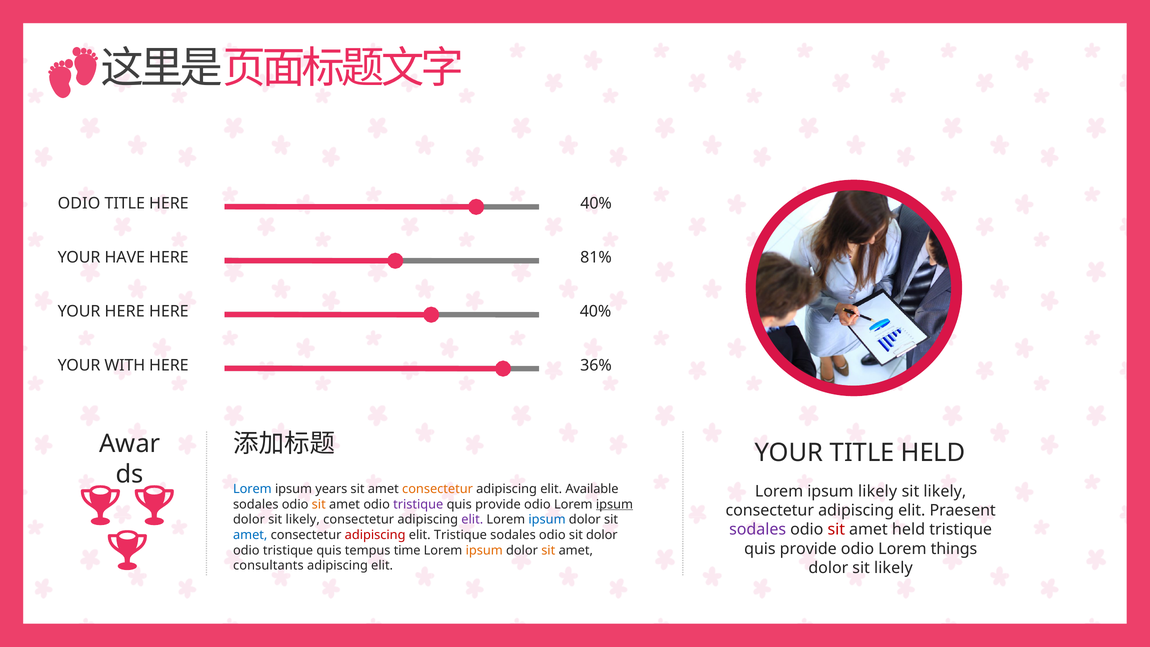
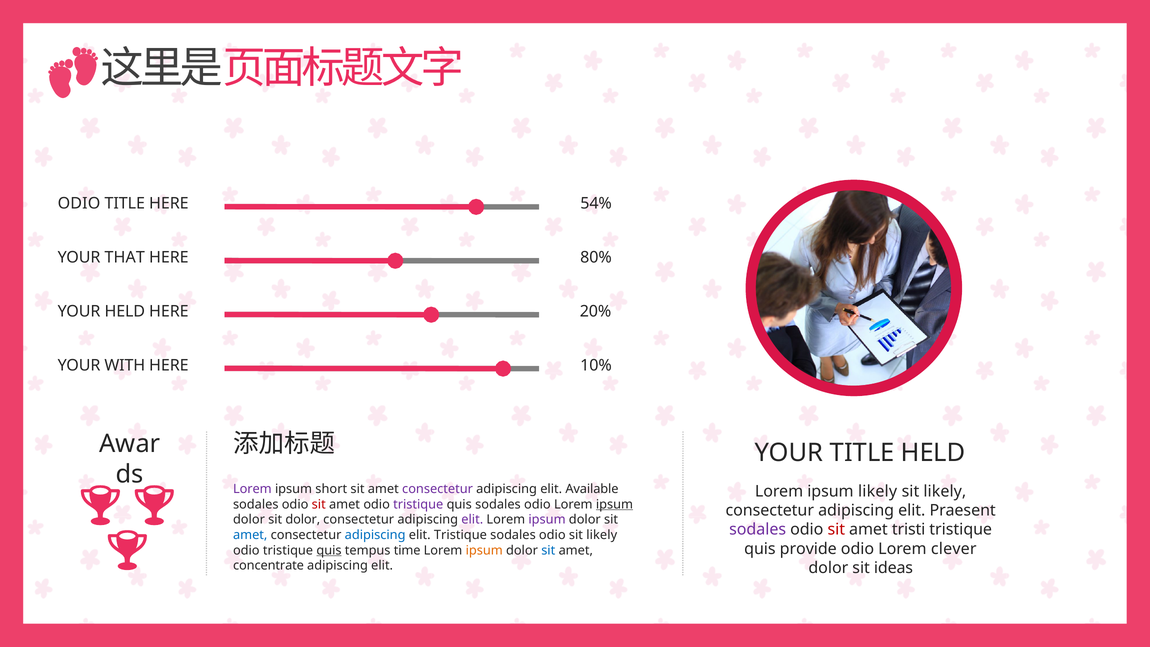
TITLE HERE 40%: 40% -> 54% (596, 204)
HAVE: HAVE -> THAT (125, 258)
81%: 81% -> 80% (596, 258)
YOUR HERE: HERE -> HELD (125, 311)
40%: 40% -> 20% (596, 311)
36%: 36% -> 10% (596, 365)
Lorem colour: blue -> purple (252, 489)
years: years -> short (331, 489)
consectetur colour: orange -> purple (438, 489)
sit colour: orange -> red (319, 504)
provide: provide -> sodales (498, 504)
likely: likely -> dolor (303, 520)
ipsum colour: blue -> purple (547, 520)
amet held: held -> tristi (909, 529)
adipiscing colour: red -> blue (375, 535)
odio sit dolor: dolor -> likely (602, 535)
things: things -> clever (954, 549)
quis underline: none -> present (329, 550)
sit colour: orange -> blue (548, 550)
consultants: consultants -> concentrate (269, 565)
likely: likely -> ideas (893, 568)
